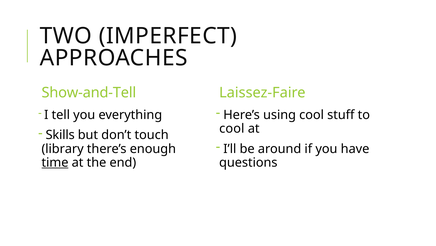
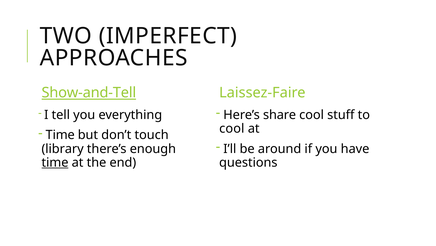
Show-and-Tell underline: none -> present (89, 93)
using: using -> share (280, 115)
Skills: Skills -> Time (60, 135)
